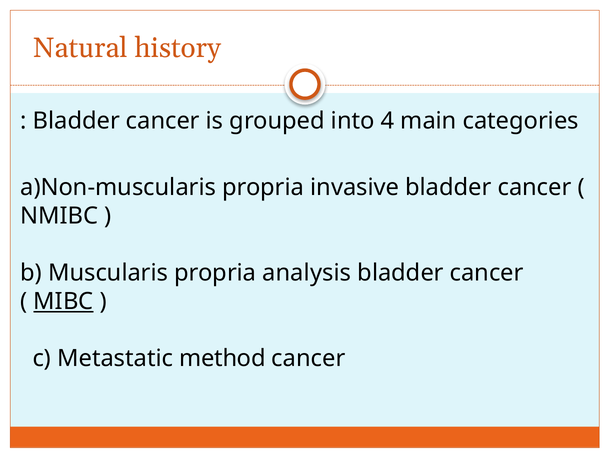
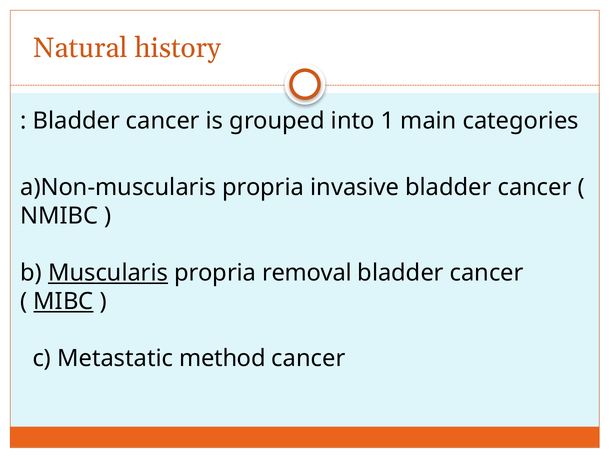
4: 4 -> 1 (388, 121)
Muscularis underline: none -> present (108, 273)
analysis: analysis -> removal (307, 273)
